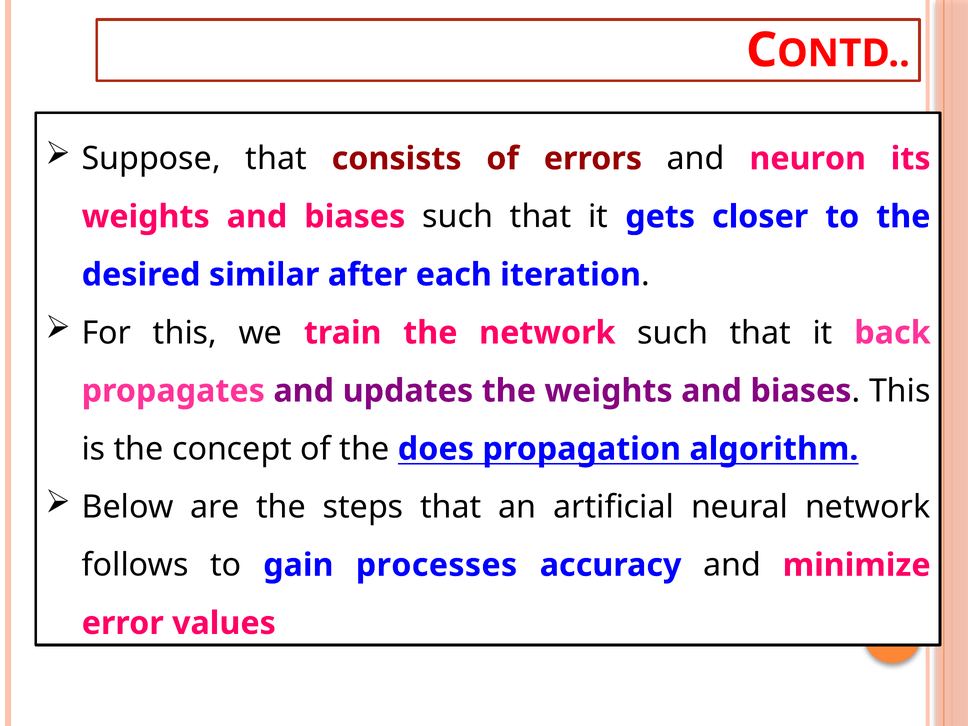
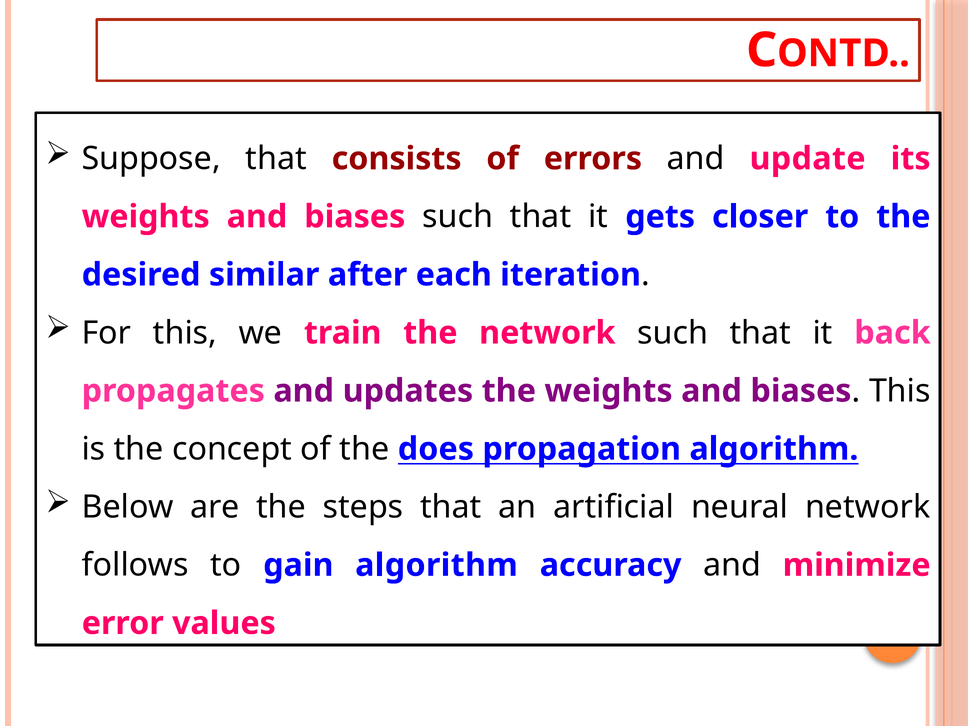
neuron: neuron -> update (808, 159)
gain processes: processes -> algorithm (436, 565)
